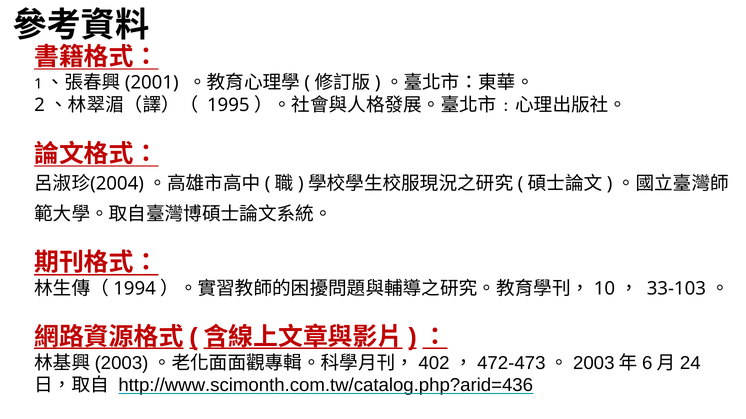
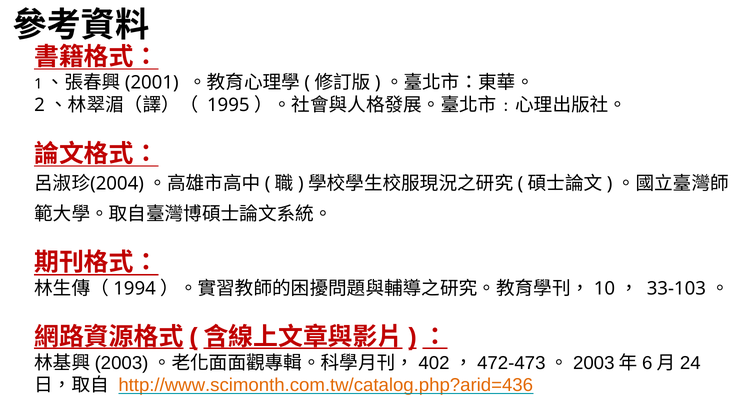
http://www.scimonth.com.tw/catalog.php?arid=436 colour: black -> orange (326, 386)
